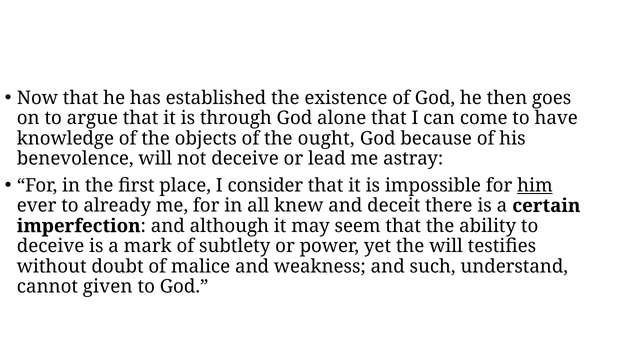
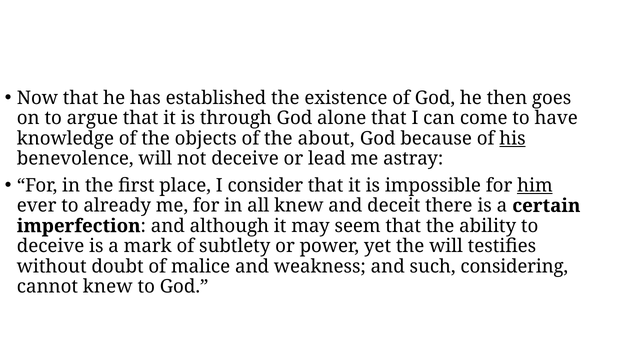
ought: ought -> about (326, 138)
his underline: none -> present (512, 138)
understand: understand -> considering (514, 266)
cannot given: given -> knew (108, 287)
